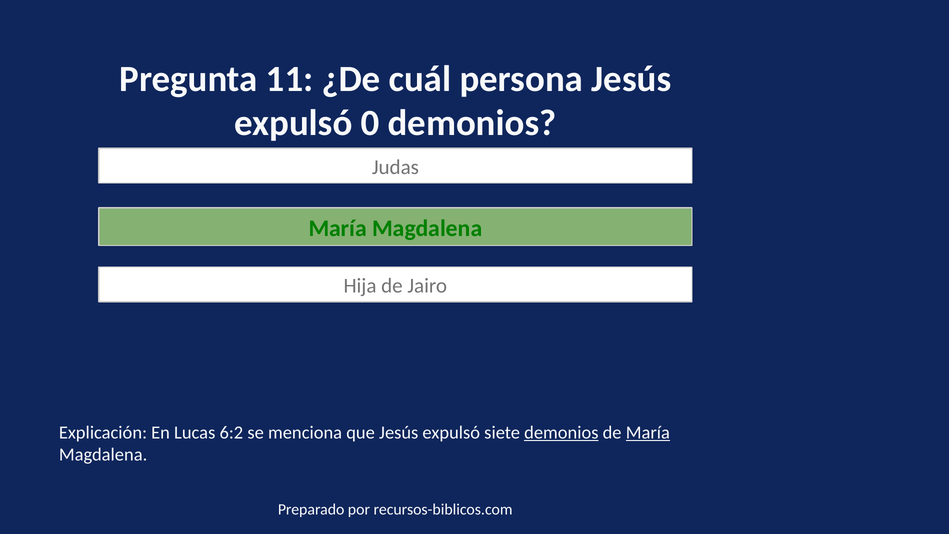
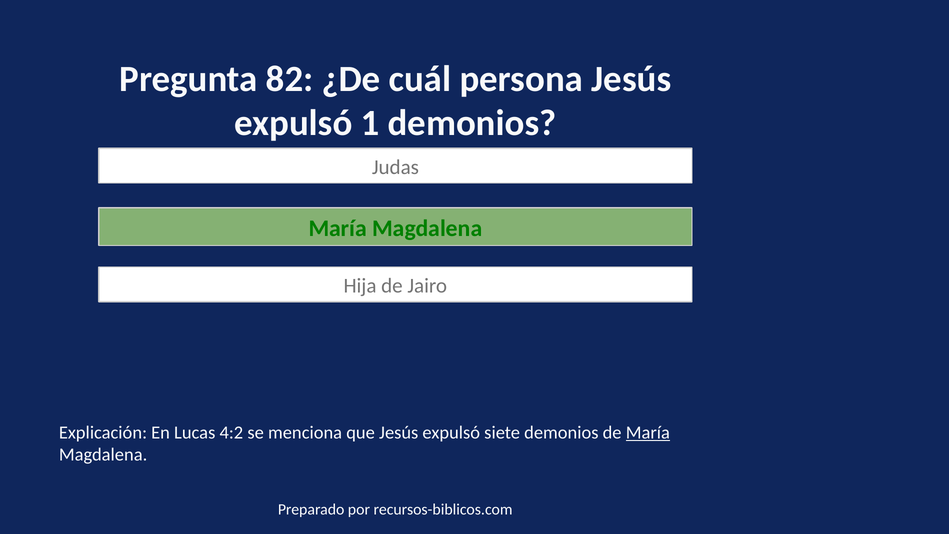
11: 11 -> 82 (290, 79)
0: 0 -> 1 (370, 123)
6:2: 6:2 -> 4:2 (231, 432)
demonios underline: present -> none (561, 432)
